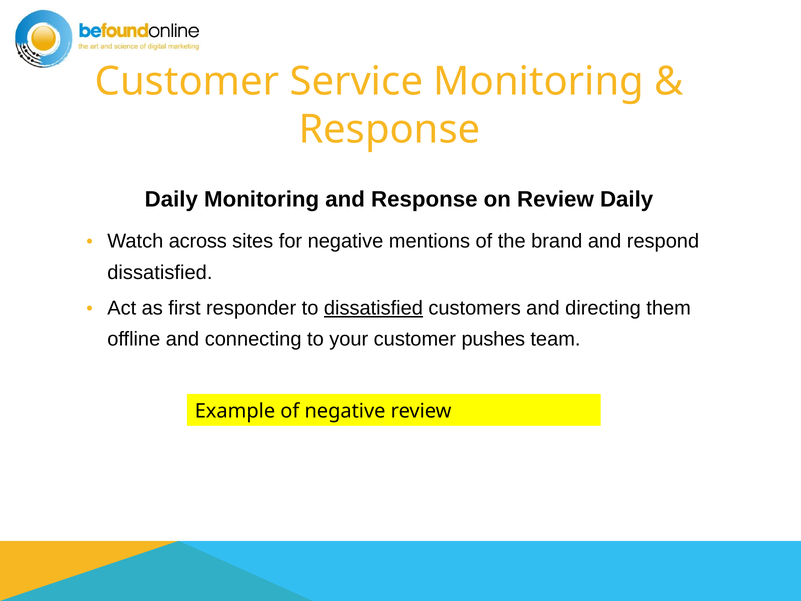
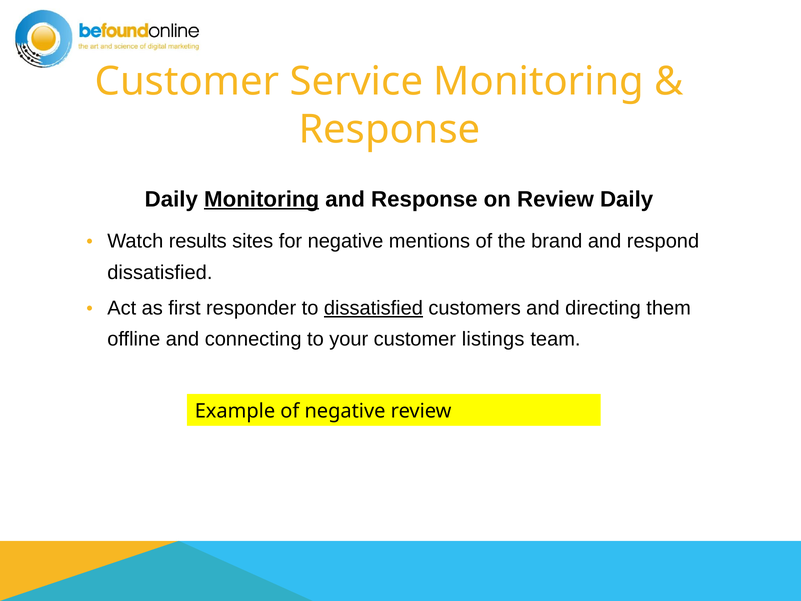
Monitoring underline: none -> present (262, 199)
across: across -> results (198, 241)
pushes: pushes -> listings (493, 339)
